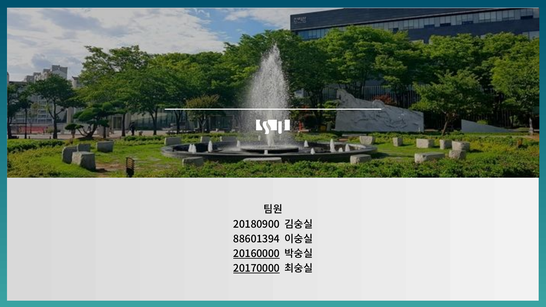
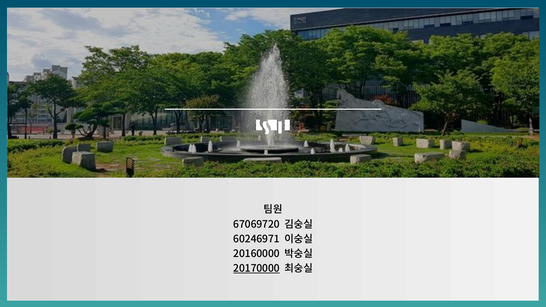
20180900: 20180900 -> 67069720 (257, 224)
88601394: 88601394 -> 60246971 (257, 239)
20160000 underline: present -> none (257, 254)
